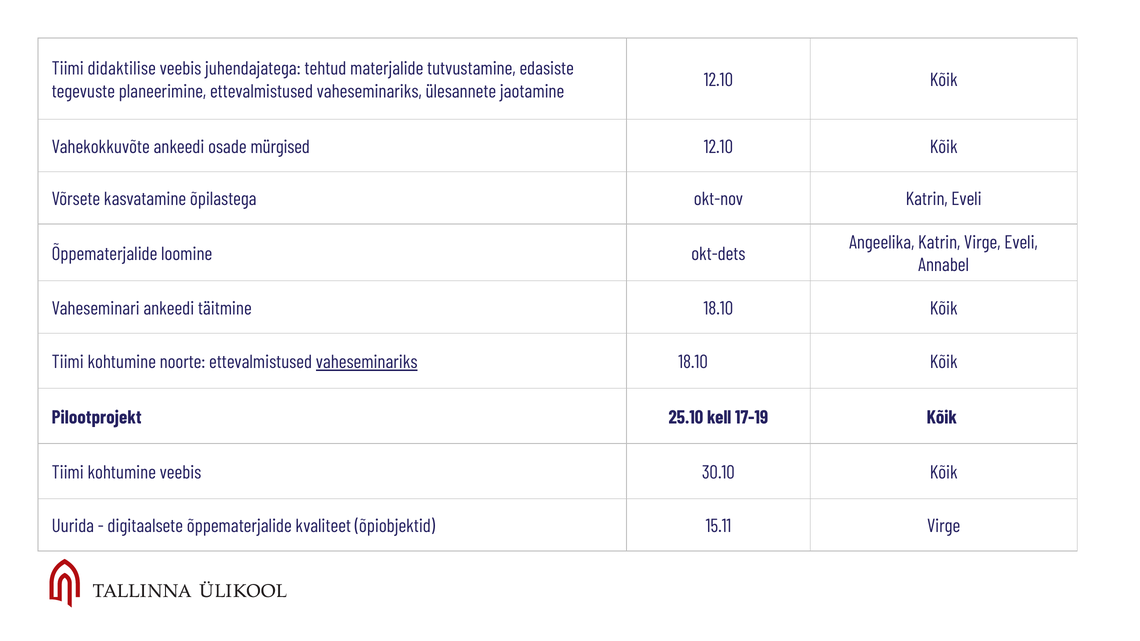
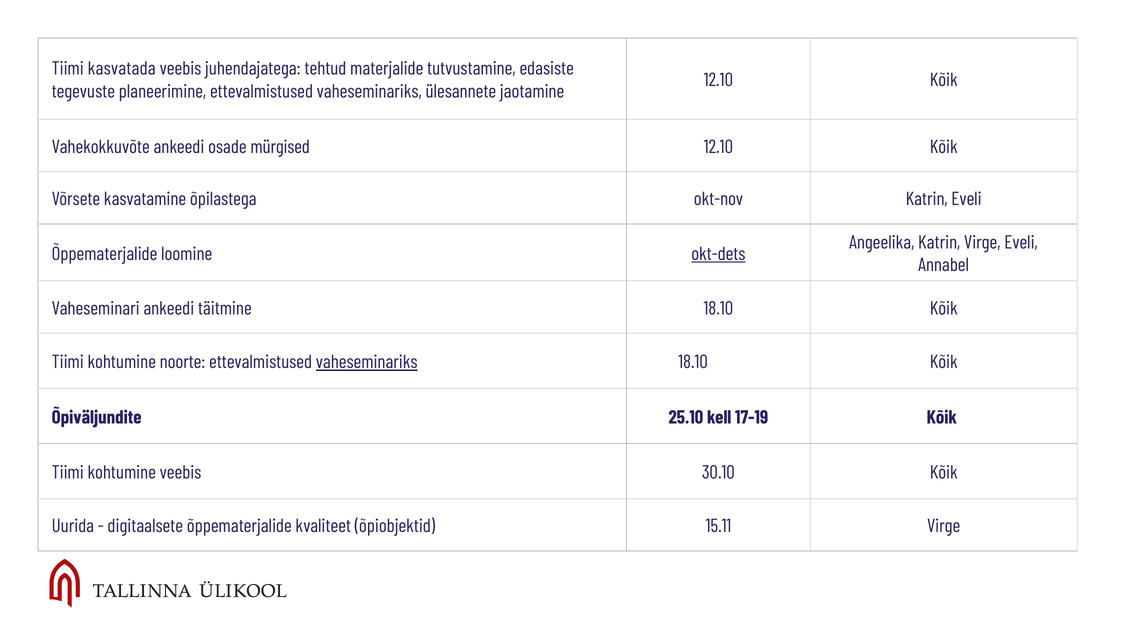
didaktilise: didaktilise -> kasvatada (122, 69)
okt-dets underline: none -> present (718, 254)
Pilootprojekt: Pilootprojekt -> Õpiväljundite (97, 417)
